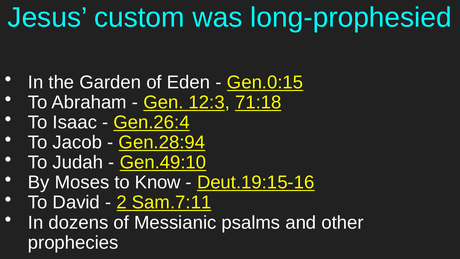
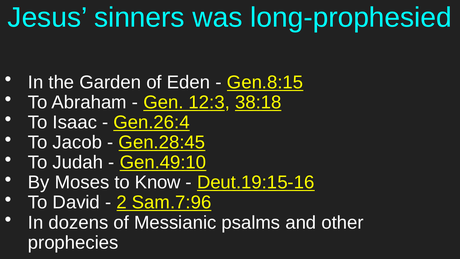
custom: custom -> sinners (139, 18)
Gen.0:15: Gen.0:15 -> Gen.8:15 (265, 82)
71:18: 71:18 -> 38:18 (258, 102)
Gen.28:94: Gen.28:94 -> Gen.28:45 (162, 142)
Sam.7:11: Sam.7:11 -> Sam.7:96 (172, 202)
